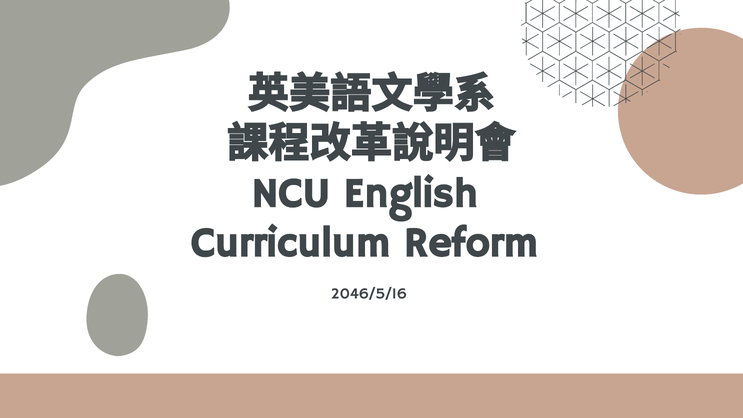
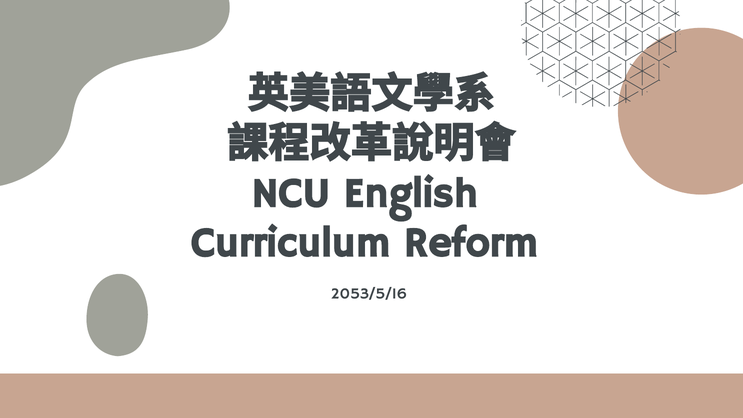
2046/5/16: 2046/5/16 -> 2053/5/16 (369, 294)
